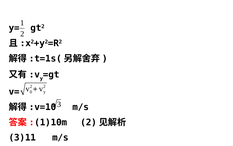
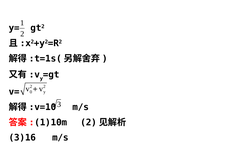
3)11: 3)11 -> 3)16 (22, 137)
